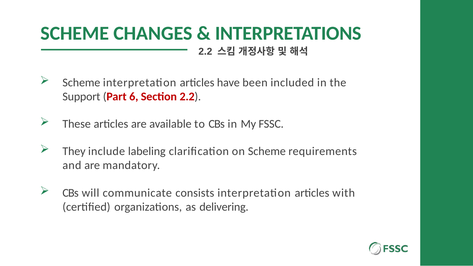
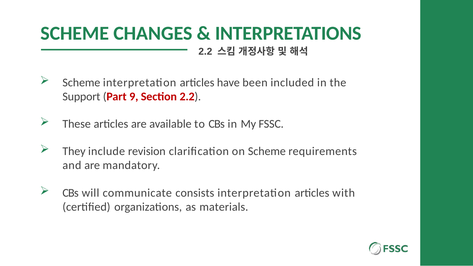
6: 6 -> 9 (134, 97)
labeling: labeling -> revision (147, 151)
delivering: delivering -> materials (224, 207)
